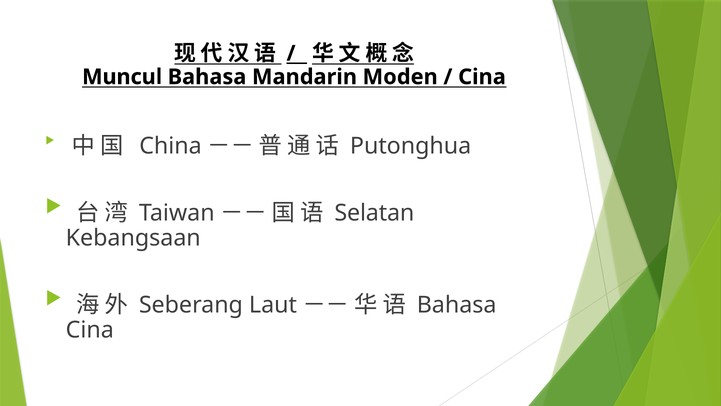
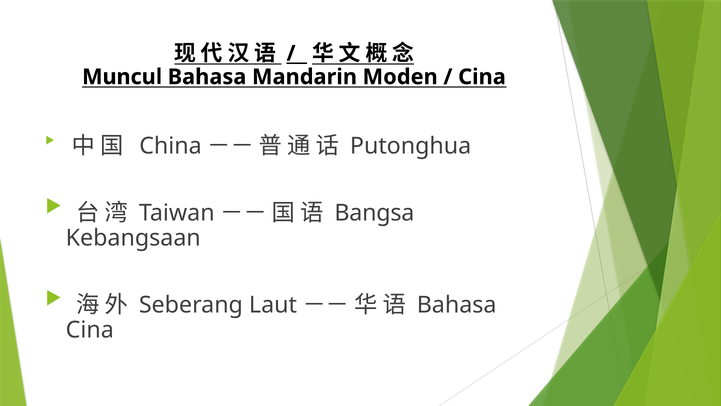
Selatan: Selatan -> Bangsa (374, 213)
